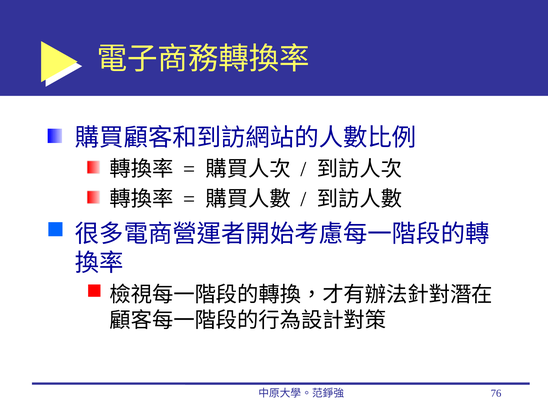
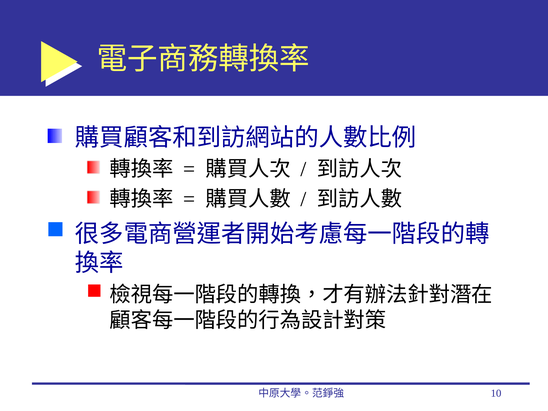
76: 76 -> 10 (496, 393)
